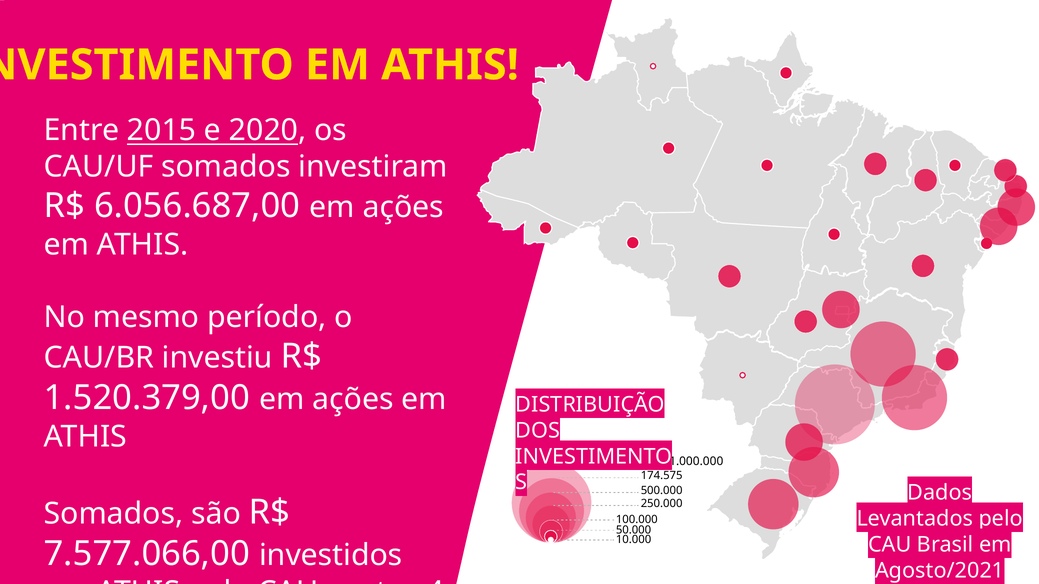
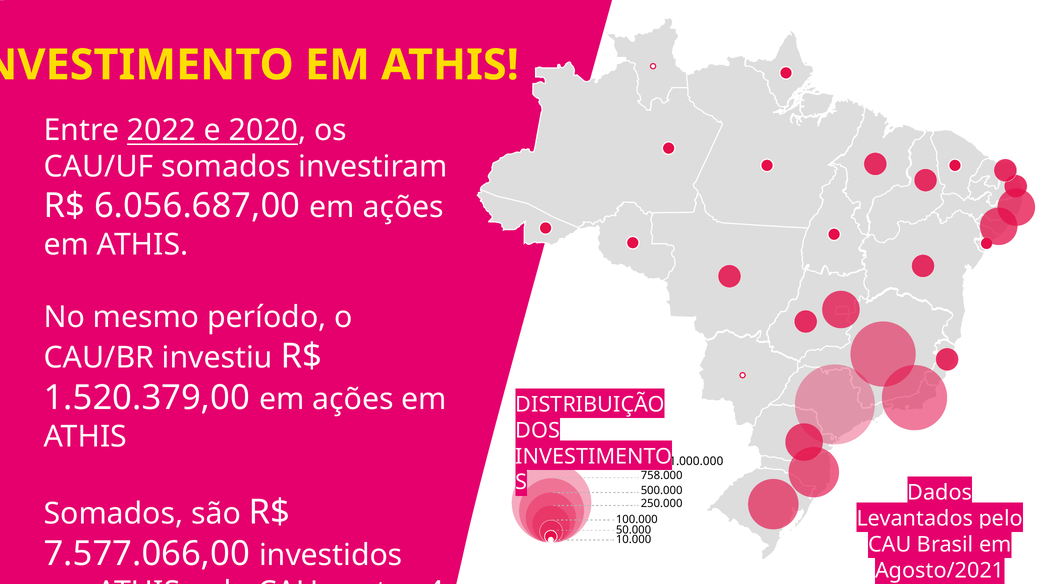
2015: 2015 -> 2022 (162, 130)
174.575: 174.575 -> 758.000 (662, 476)
